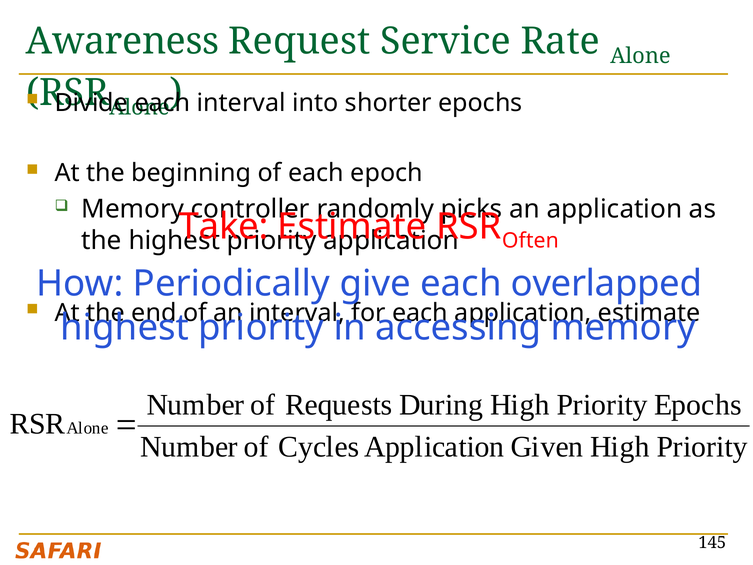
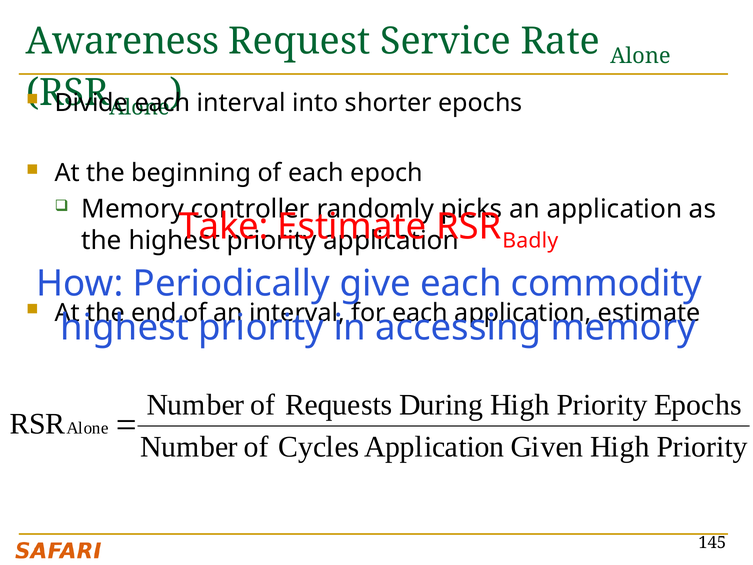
Often: Often -> Badly (530, 241)
overlapped: overlapped -> commodity (606, 284)
